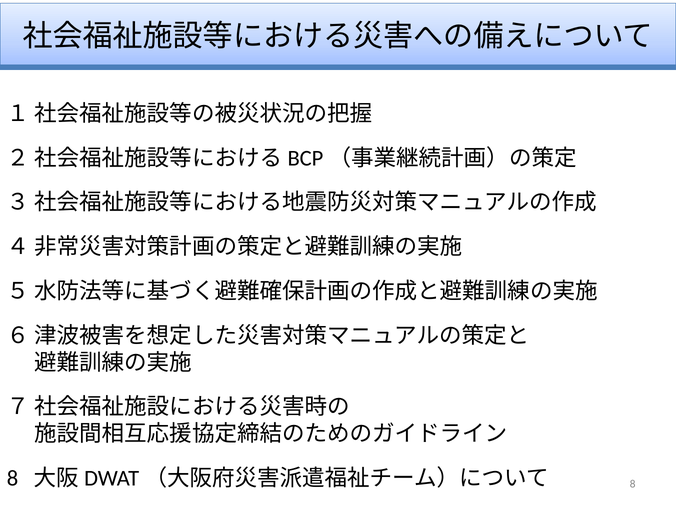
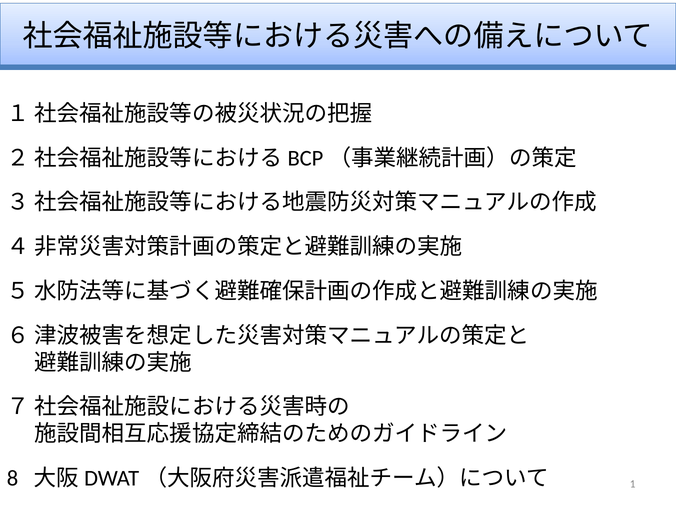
8: 8 -> 1 (633, 484)
